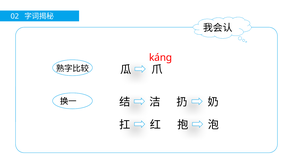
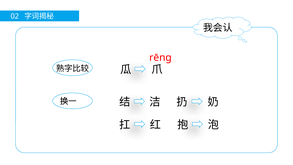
kánɡ: kánɡ -> rēnɡ (161, 58)
